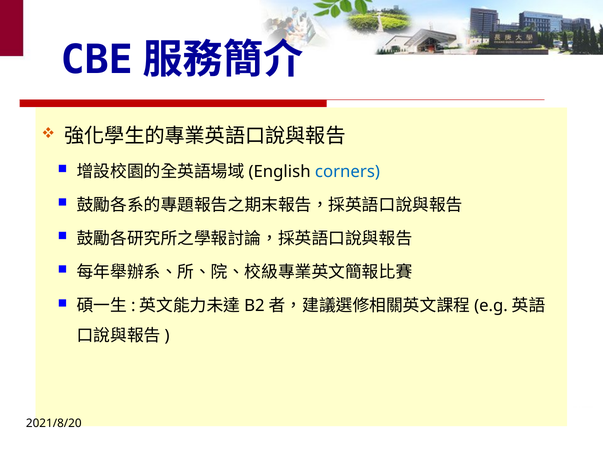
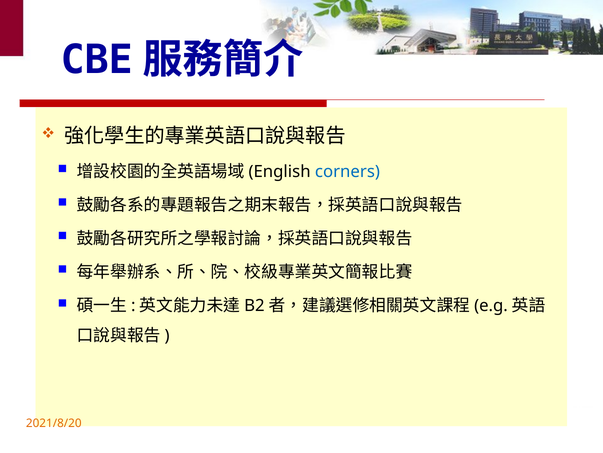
2021/8/20 colour: black -> orange (54, 423)
